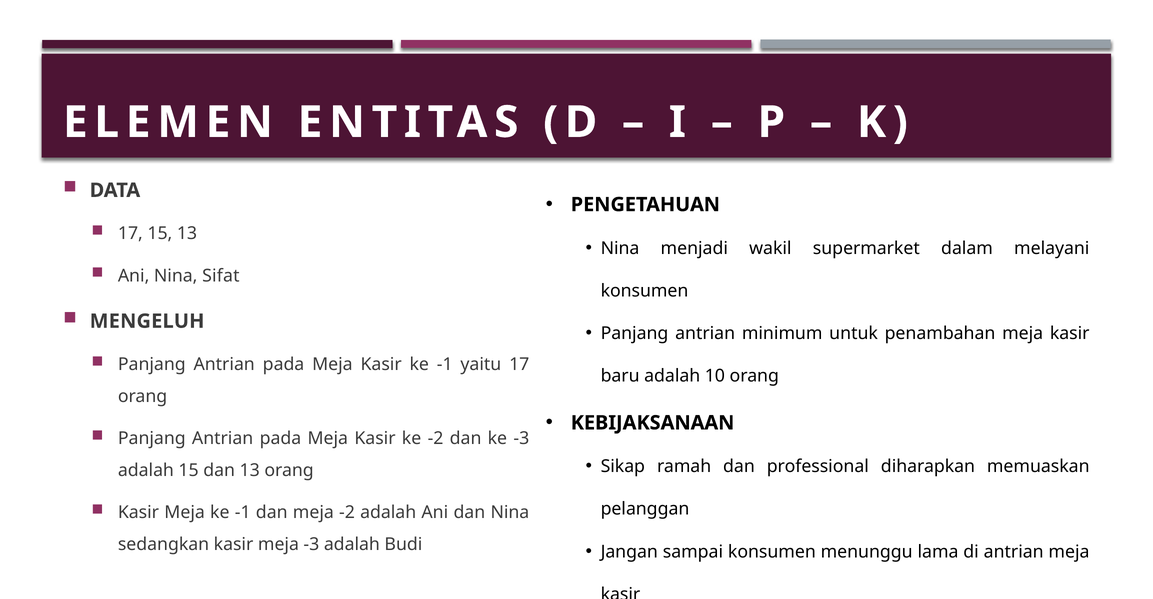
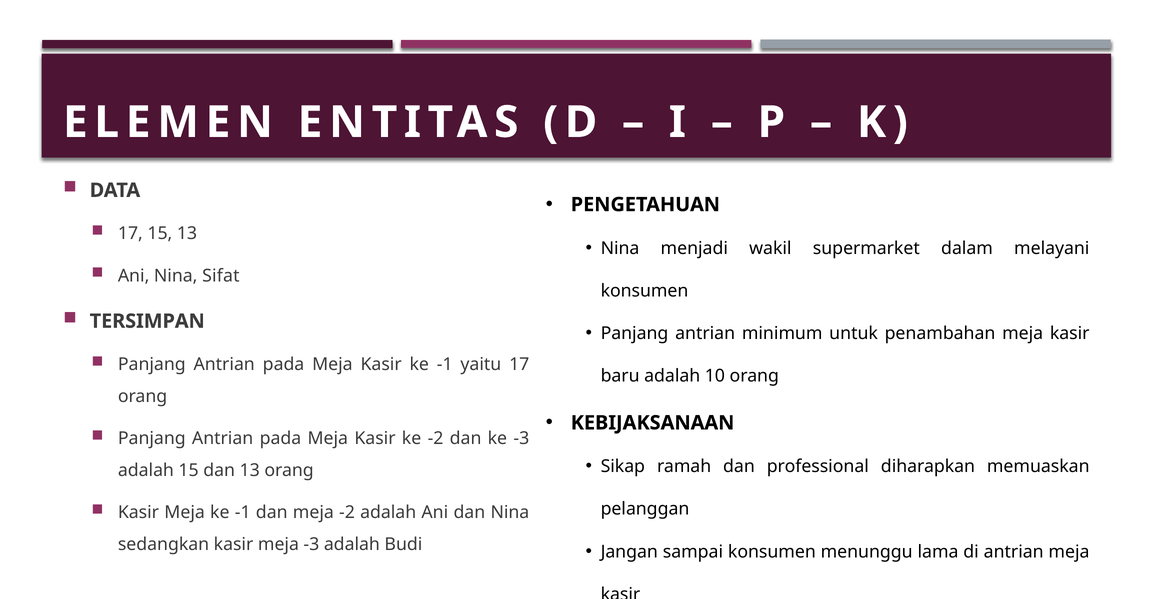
MENGELUH: MENGELUH -> TERSIMPAN (147, 321)
